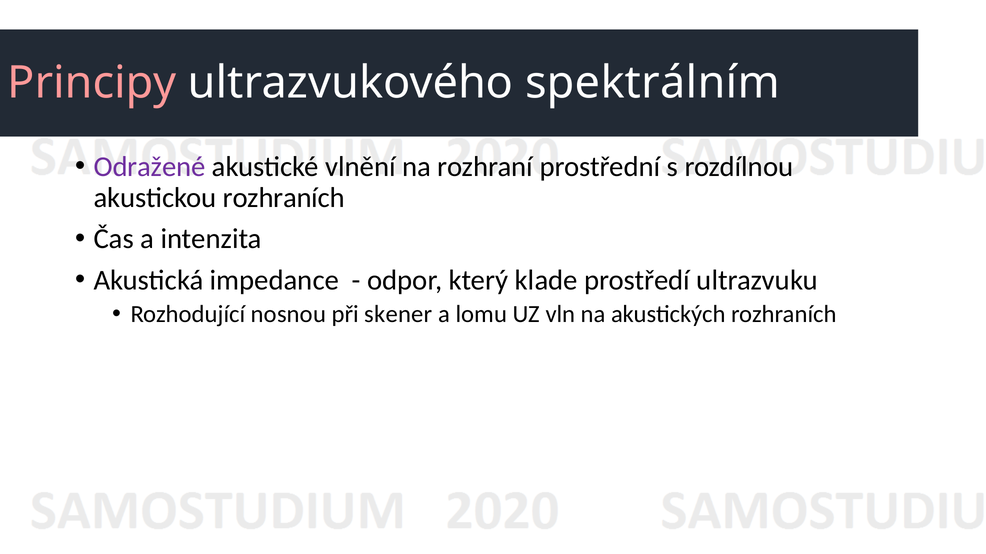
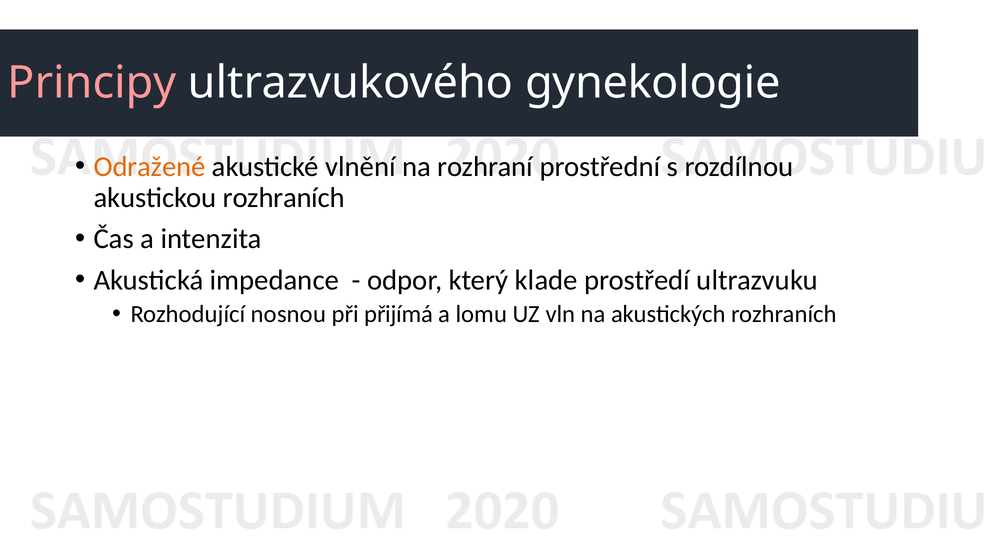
spektrálním: spektrálním -> gynekologie (653, 83)
Odražené colour: purple -> orange (150, 167)
skener: skener -> přijímá (399, 314)
